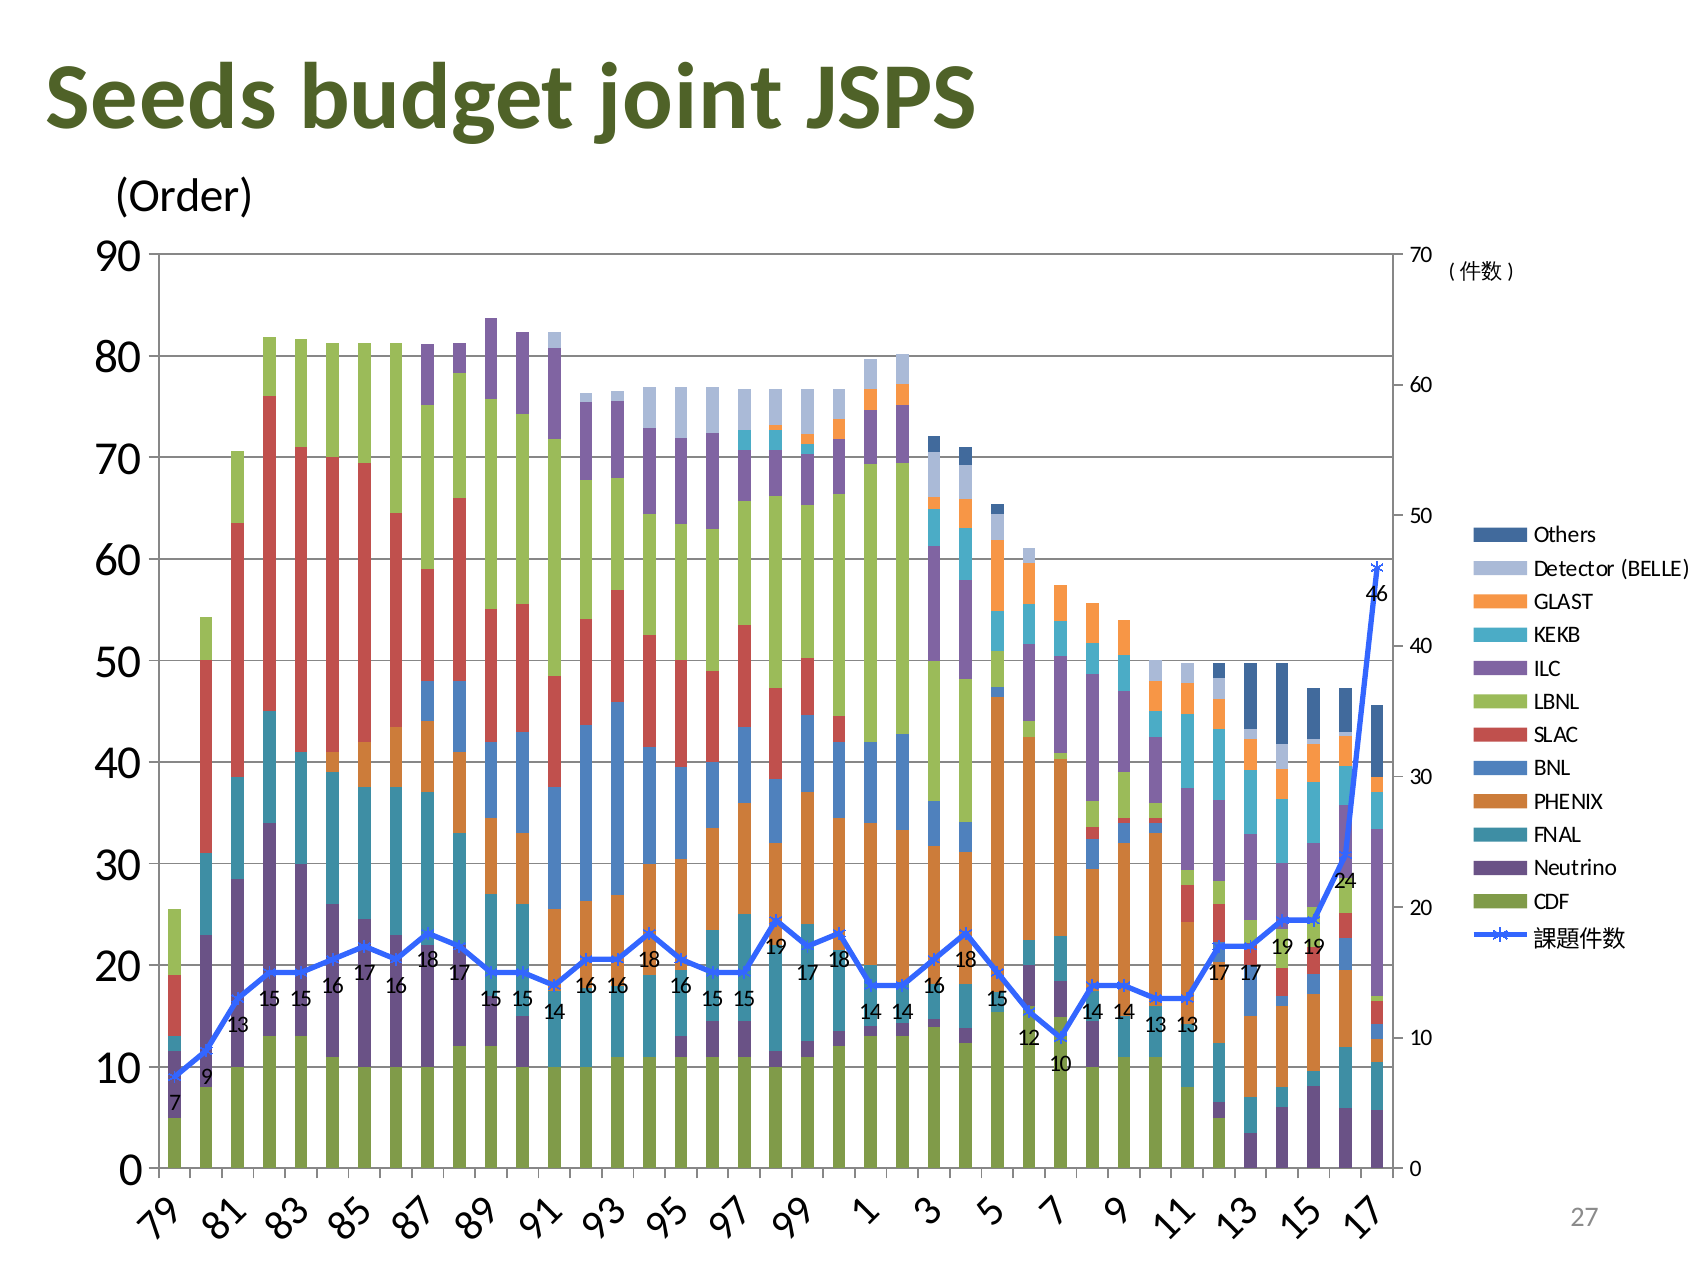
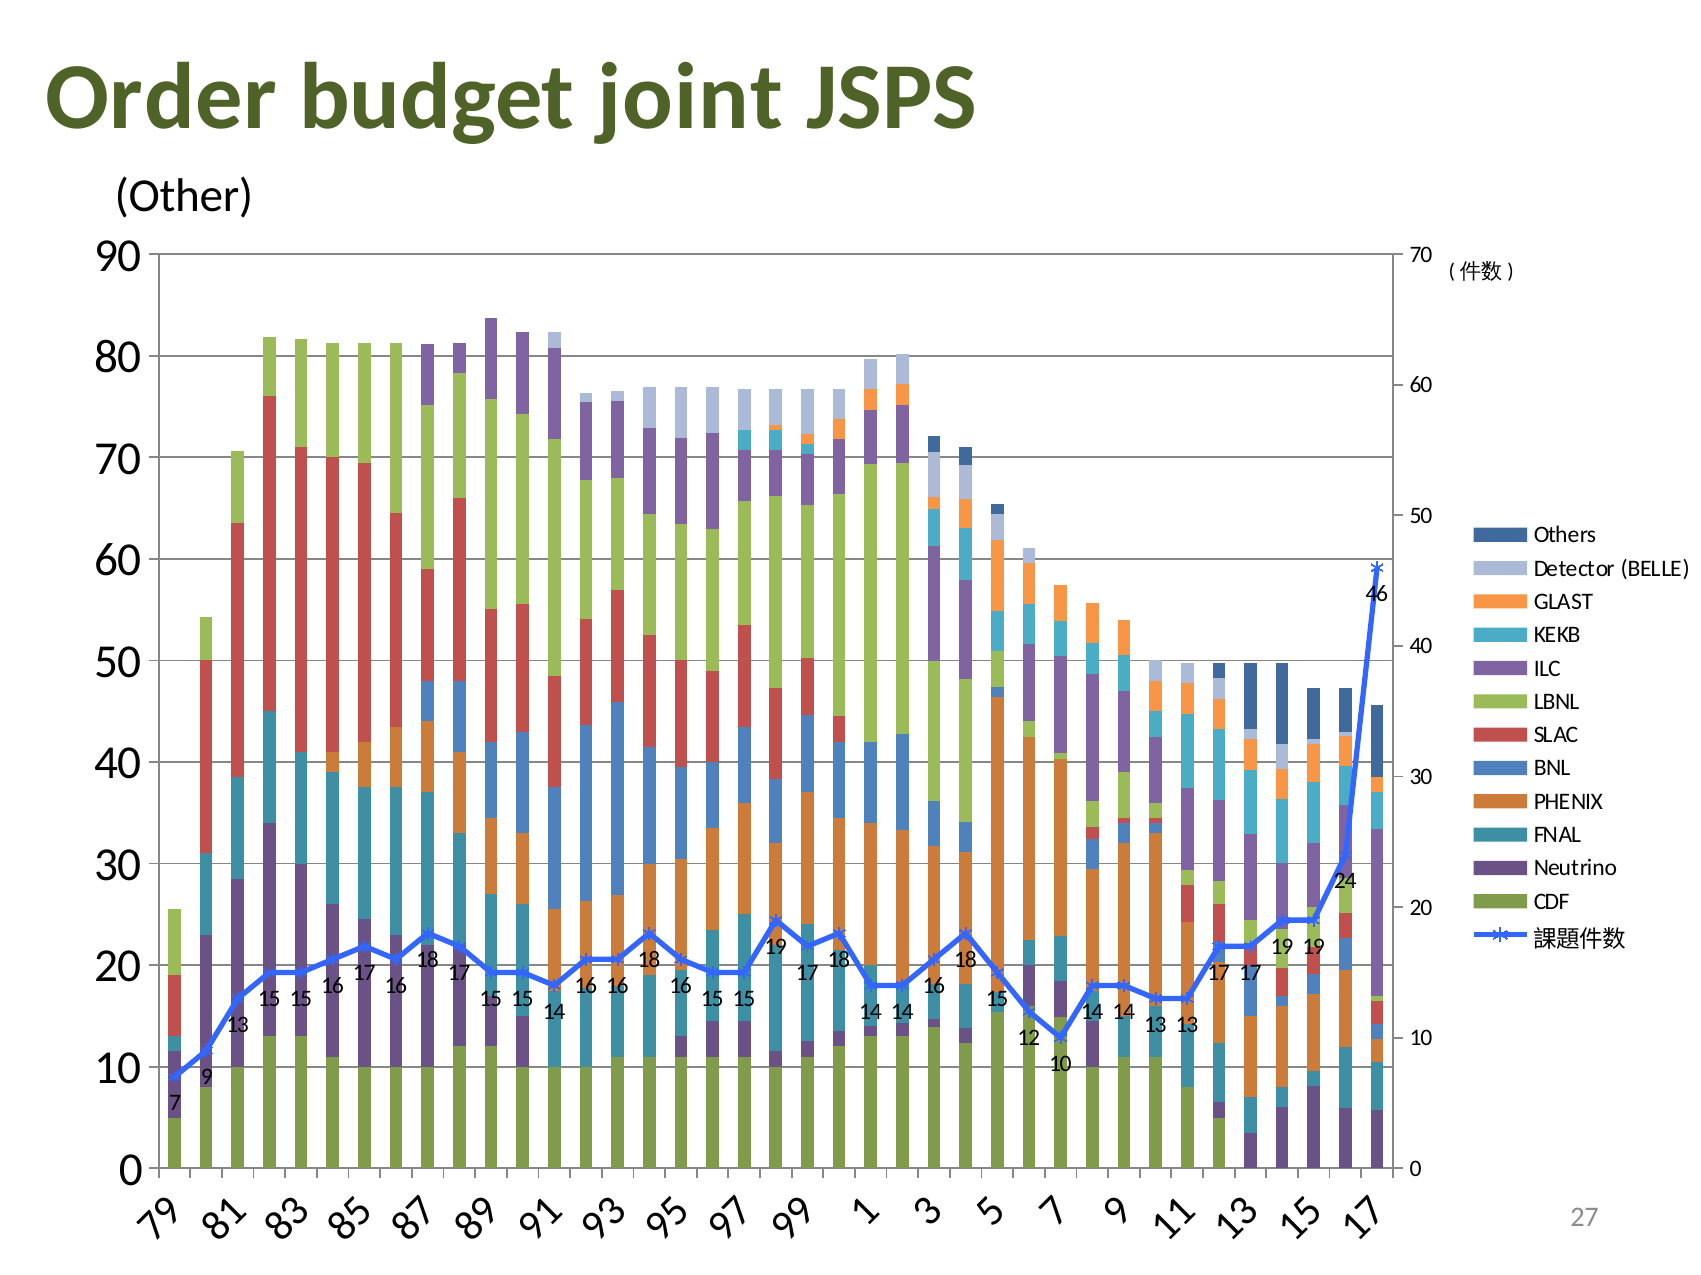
Seeds: Seeds -> Order (161, 97)
Order: Order -> Other (184, 196)
